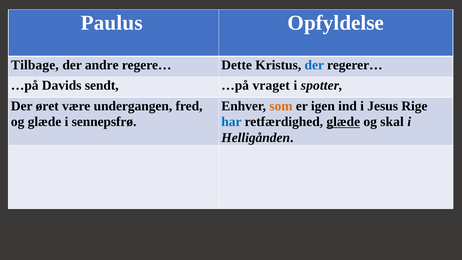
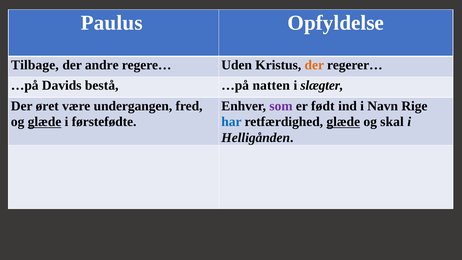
Dette: Dette -> Uden (237, 65)
der colour: blue -> orange (314, 65)
sendt: sendt -> bestå (102, 85)
vraget: vraget -> natten (271, 85)
spotter: spotter -> slægter (322, 85)
som colour: orange -> purple (281, 106)
igen: igen -> født (323, 106)
Jesus: Jesus -> Navn (383, 106)
glæde underline: none -> present (45, 122)
sennepsfrø: sennepsfrø -> førstefødte (104, 122)
